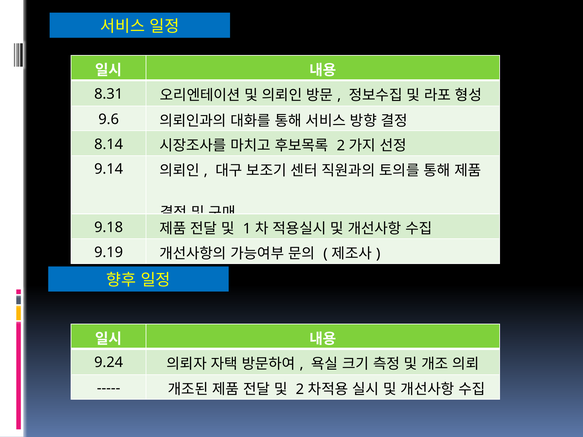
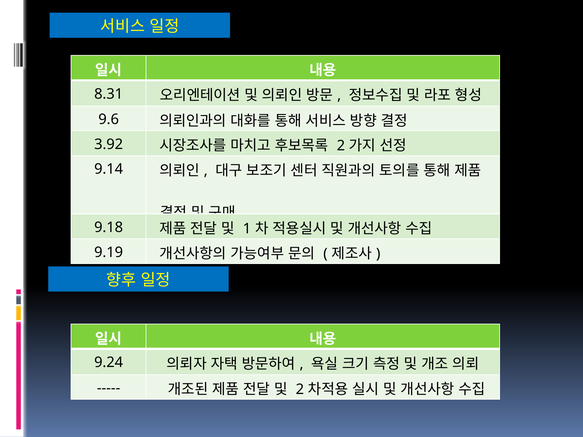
8.14: 8.14 -> 3.92 (109, 144)
